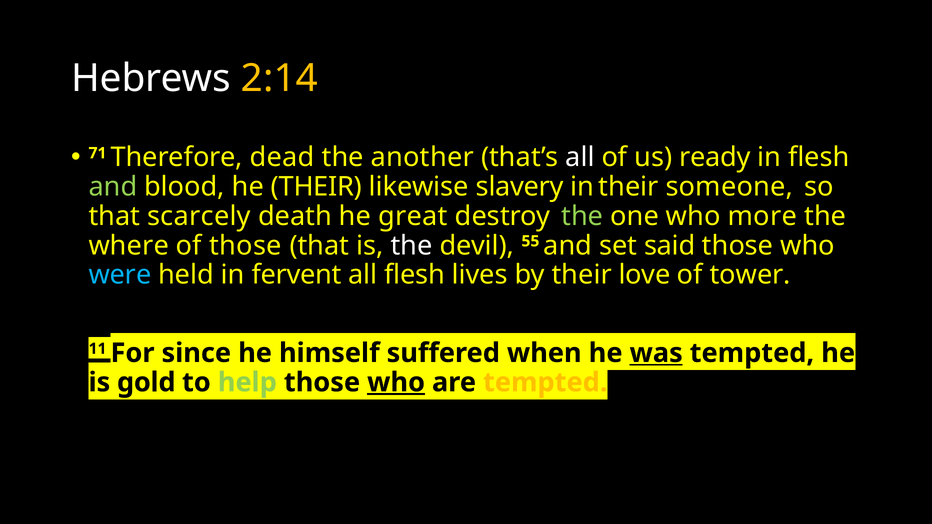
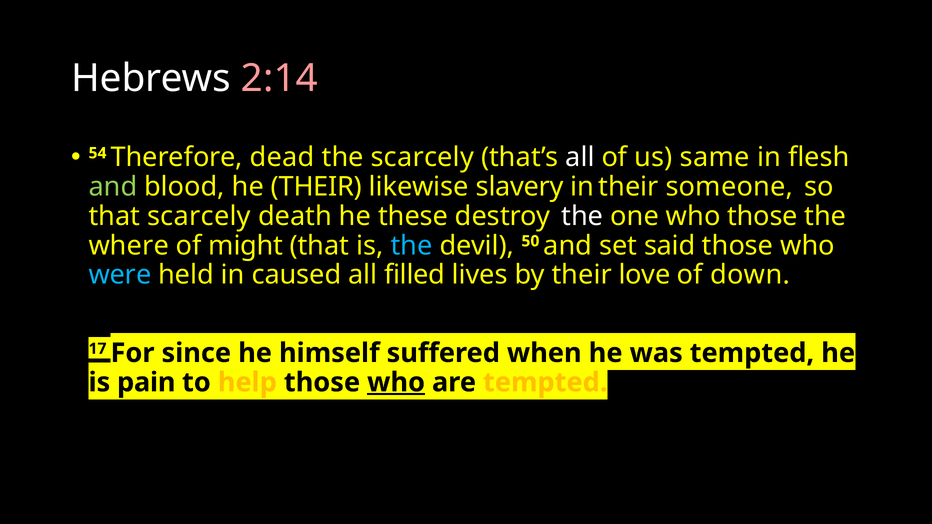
2:14 colour: yellow -> pink (279, 78)
71: 71 -> 54 (98, 153)
the another: another -> scarcely (422, 158)
ready: ready -> same (715, 158)
great: great -> these (413, 216)
the colour: light green -> white (582, 216)
who more: more -> those (763, 216)
of those: those -> might (246, 246)
the colour: white -> light blue (412, 246)
55: 55 -> 50 (530, 241)
fervent: fervent -> caused (297, 275)
all flesh: flesh -> filled (415, 275)
tower: tower -> down (750, 275)
11: 11 -> 17 (98, 349)
was underline: present -> none (656, 353)
gold: gold -> pain (146, 383)
help colour: light green -> yellow (247, 383)
